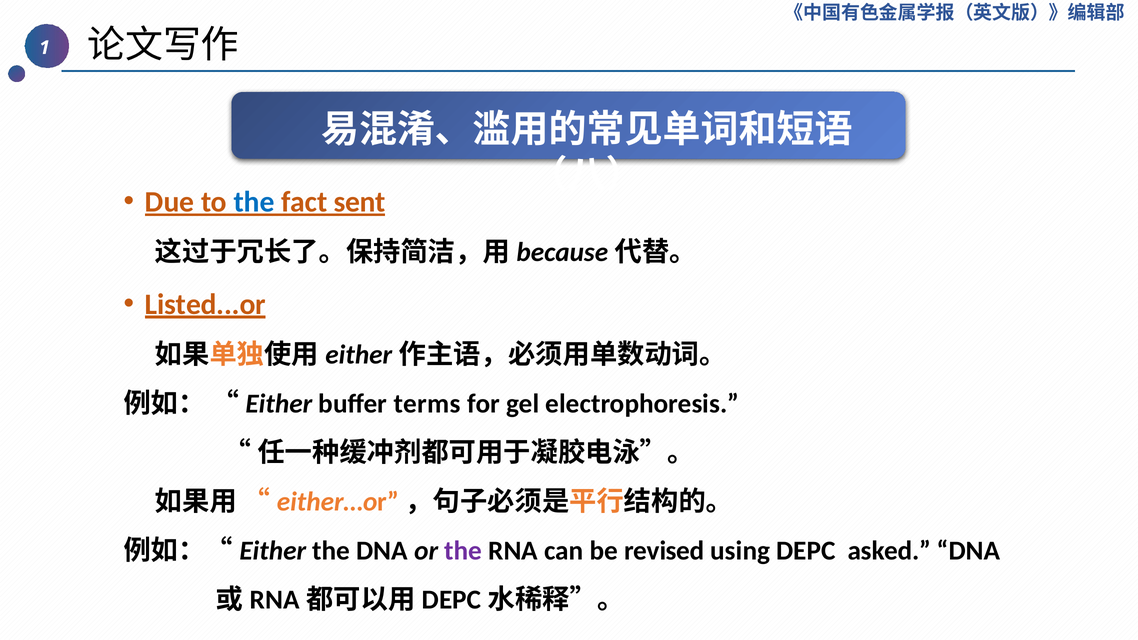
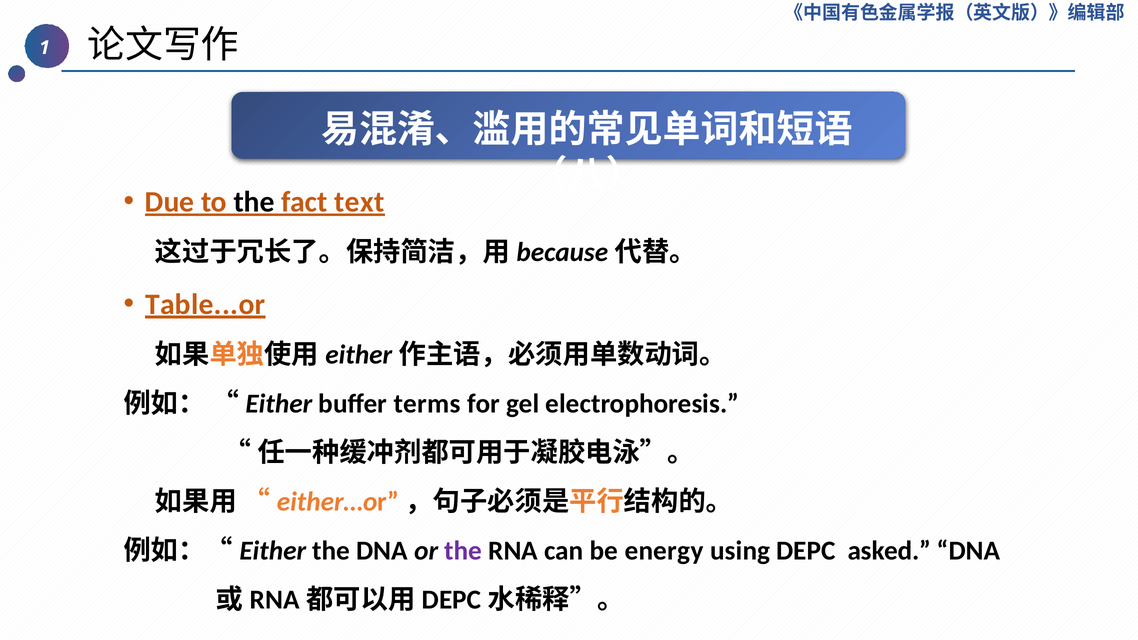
the colour: blue -> black (254, 202)
sent: sent -> text (359, 202)
Listed...or: Listed...or -> Table...or (205, 304)
revised: revised -> energy (664, 551)
